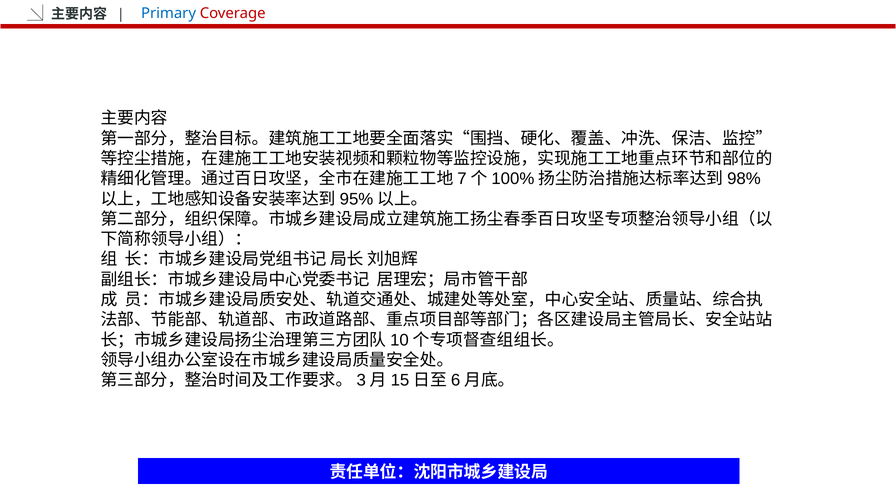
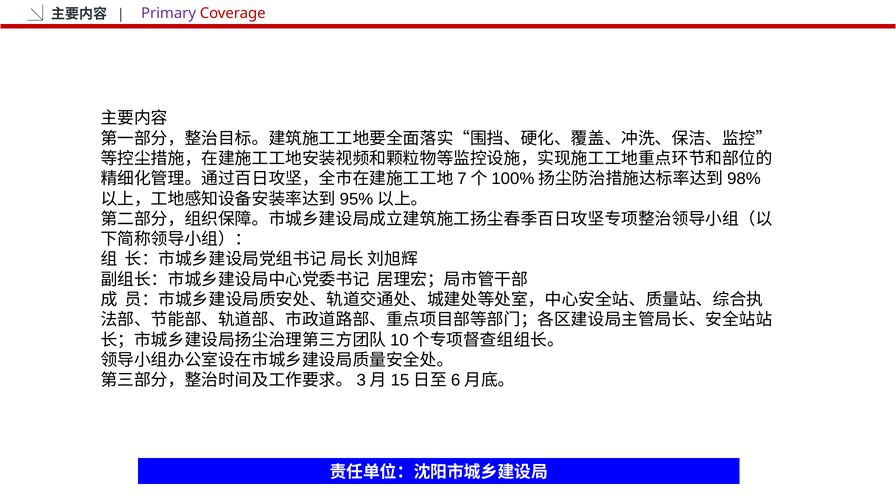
Primary colour: blue -> purple (169, 13)
